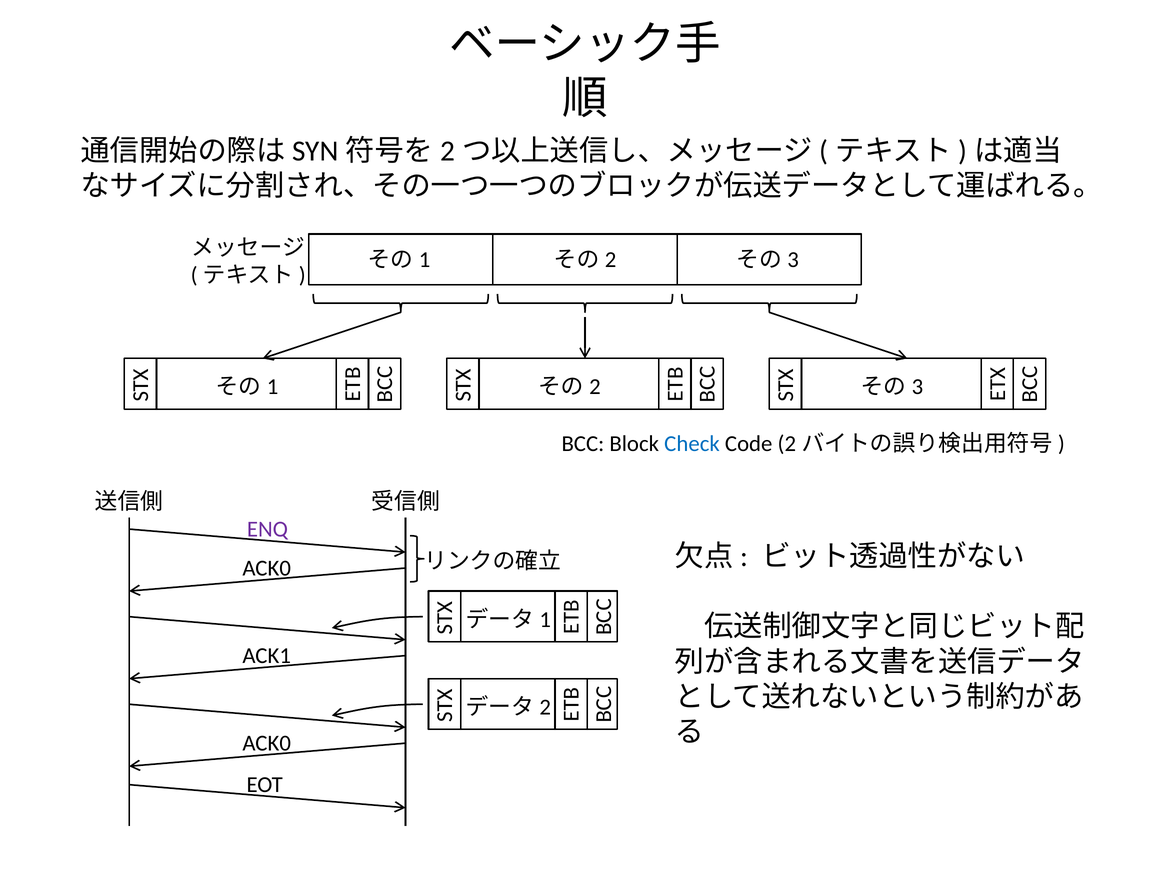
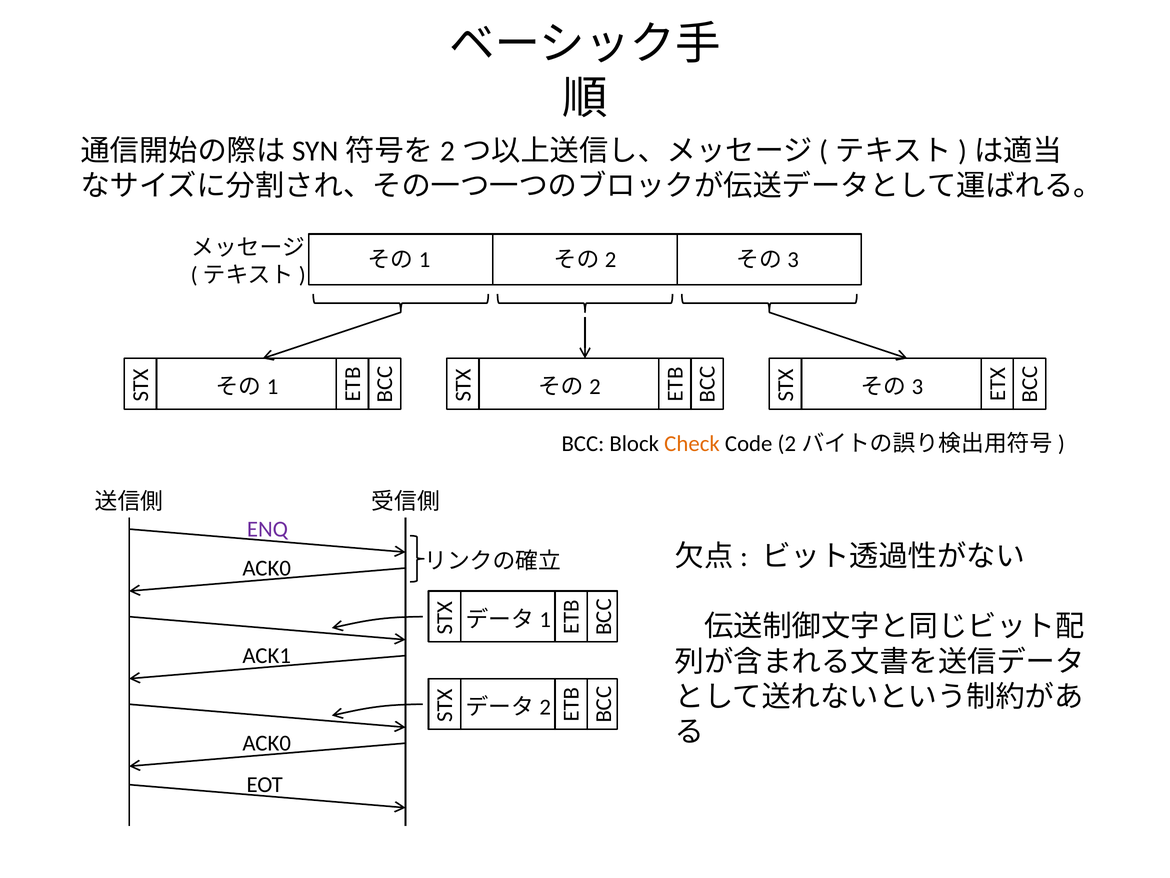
Check colour: blue -> orange (692, 443)
